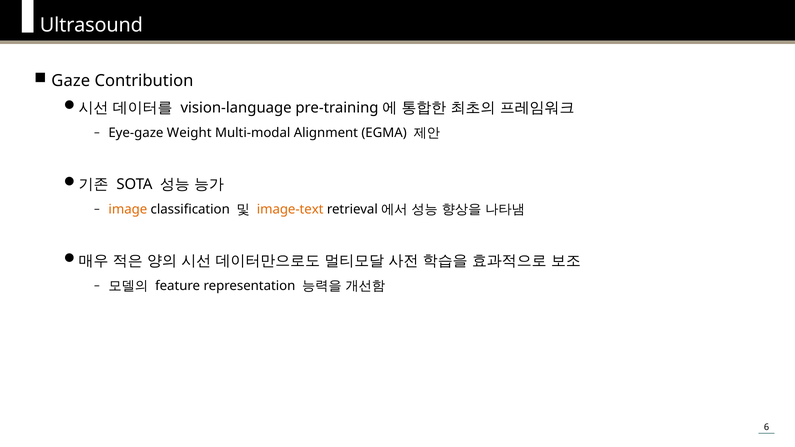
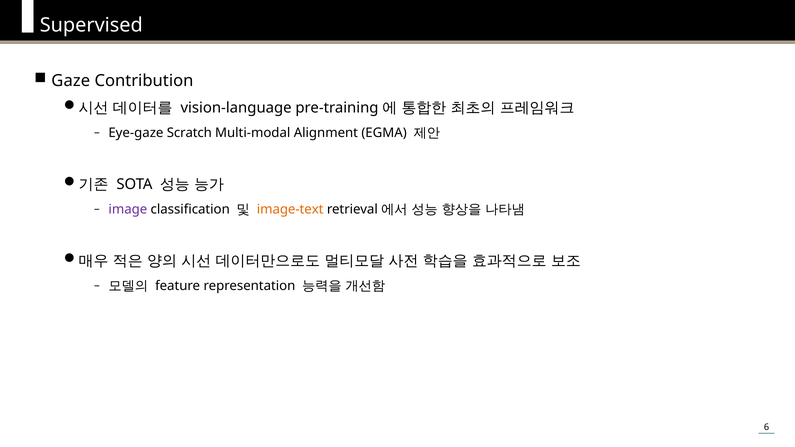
Ultrasound: Ultrasound -> Supervised (91, 25)
Weight: Weight -> Scratch (189, 133)
image colour: orange -> purple (128, 210)
